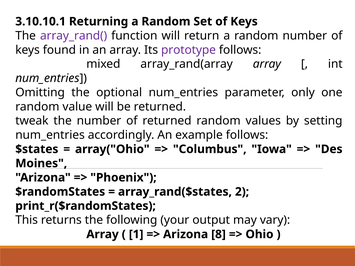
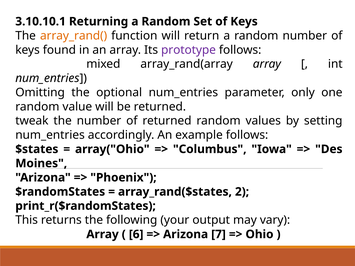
array_rand( colour: purple -> orange (74, 36)
1: 1 -> 6 (136, 235)
8: 8 -> 7 (218, 235)
